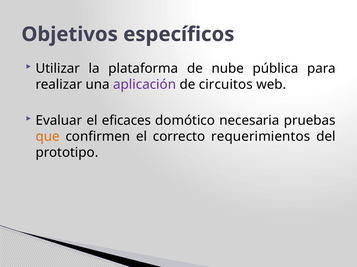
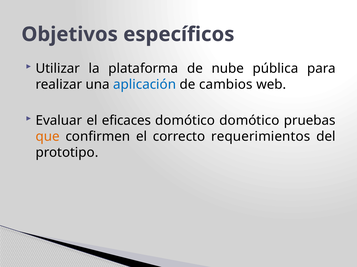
aplicación colour: purple -> blue (145, 85)
circuitos: circuitos -> cambios (226, 85)
domótico necesaria: necesaria -> domótico (249, 121)
